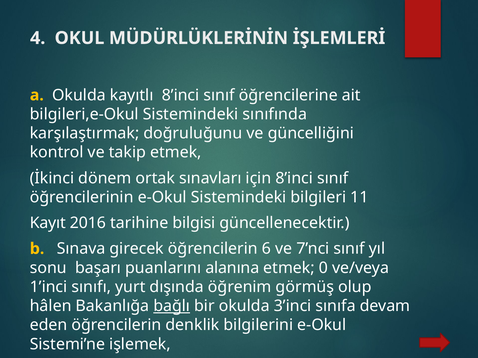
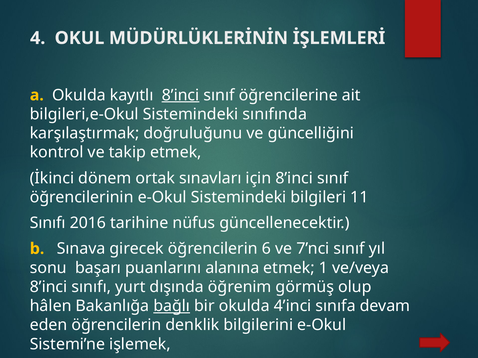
8’inci underline: none -> present (181, 95)
Kayıt: Kayıt -> Sınıfı (48, 223)
bilgisi: bilgisi -> nüfus (194, 223)
0: 0 -> 1 (323, 268)
1’inci: 1’inci -> 8’inci (49, 287)
3’inci: 3’inci -> 4’inci (293, 306)
